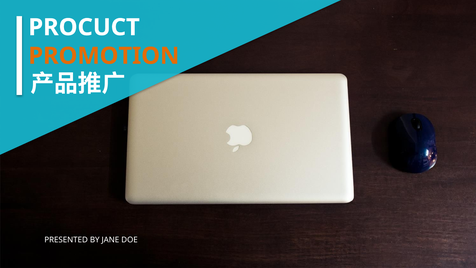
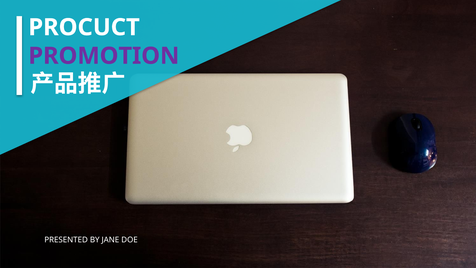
PROMOTION colour: orange -> purple (104, 56)
